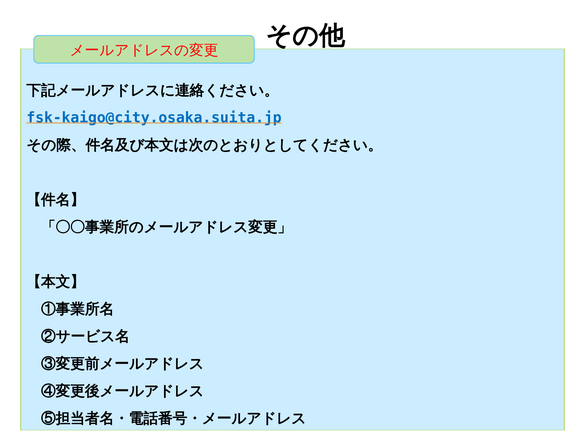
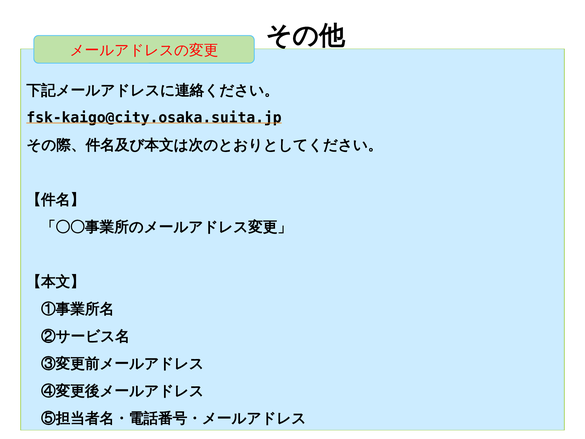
fsk-kaigo@city.osaka.suita.jp colour: blue -> black (154, 118)
